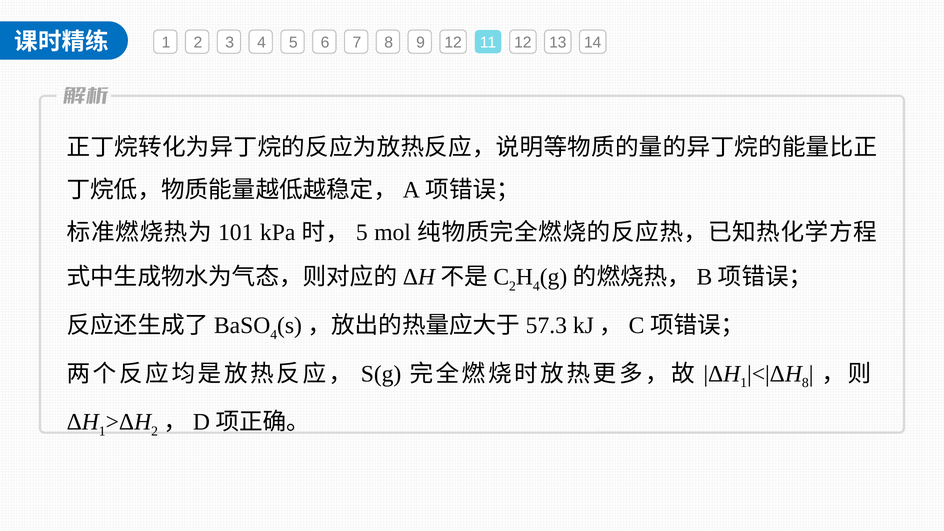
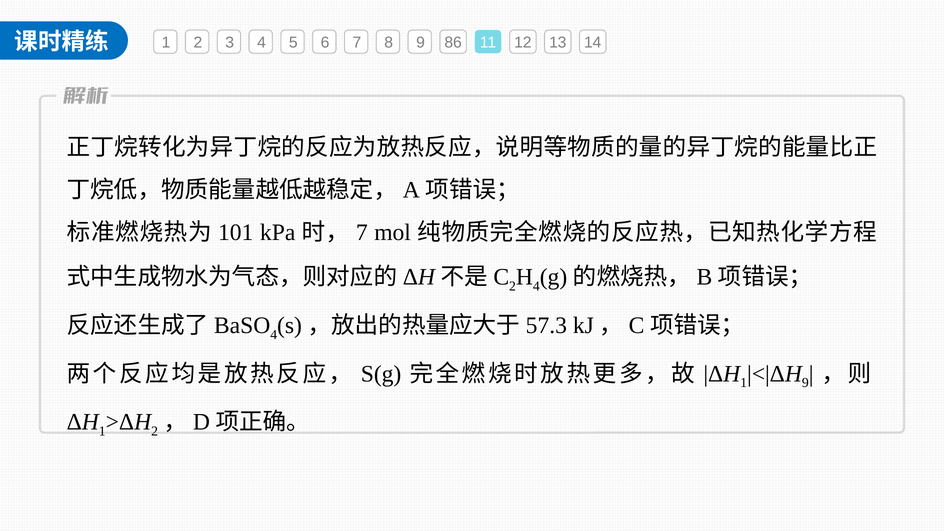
9 12: 12 -> 86 (453, 43)
5: 5 -> 7 (362, 233)
8: 8 -> 9 (805, 383)
